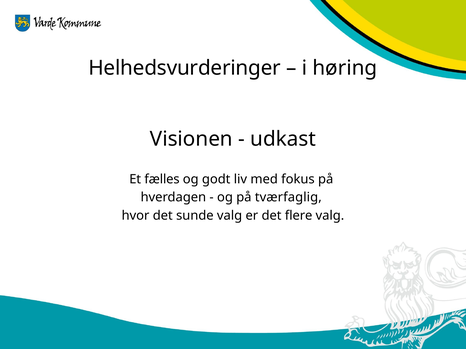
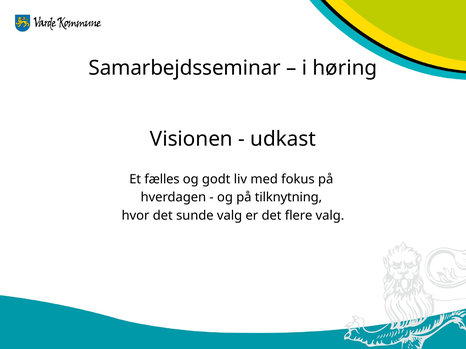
Helhedsvurderinger: Helhedsvurderinger -> Samarbejdsseminar (185, 68)
tværfaglig: tværfaglig -> tilknytning (288, 198)
